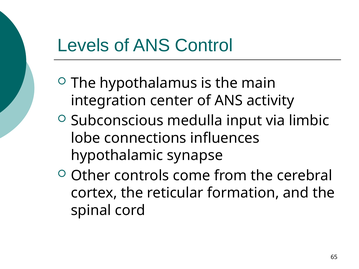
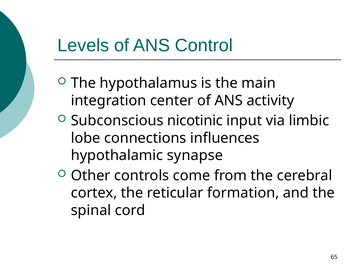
medulla: medulla -> nicotinic (195, 121)
